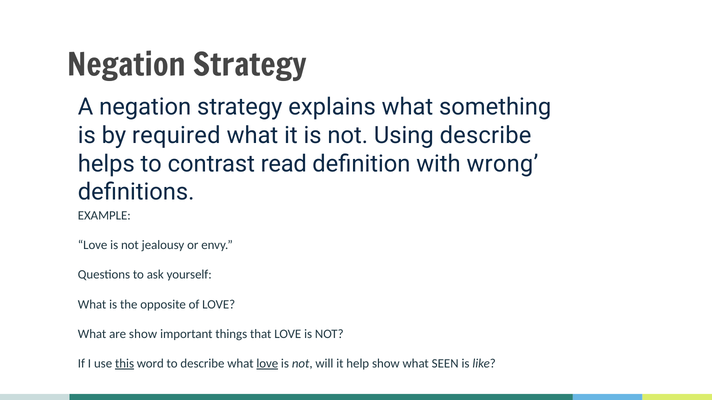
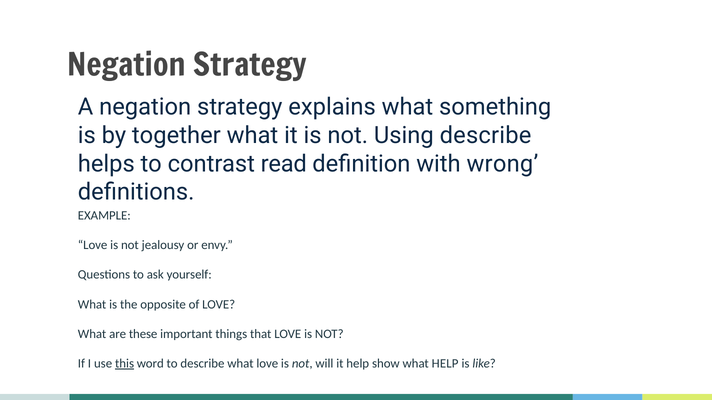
required: required -> together (176, 135)
are show: show -> these (143, 334)
love underline: present -> none (267, 364)
what SEEN: SEEN -> HELP (445, 364)
